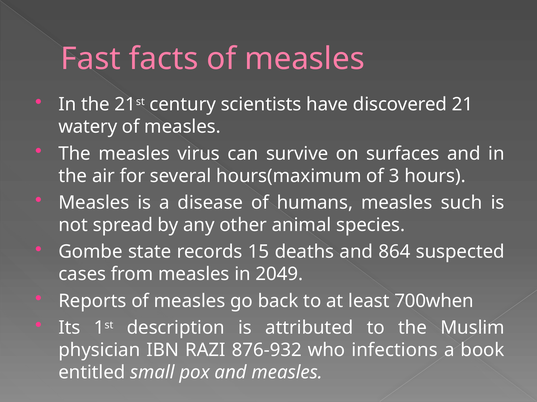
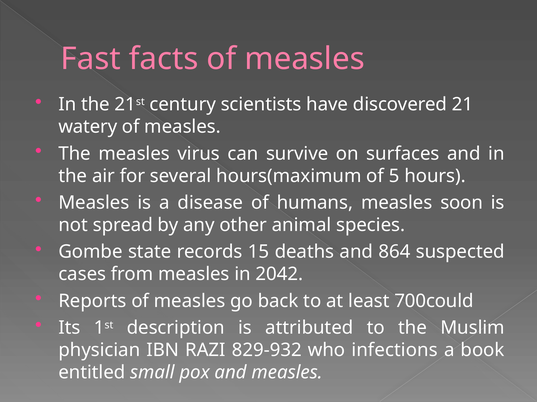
3: 3 -> 5 (394, 176)
such: such -> soon (462, 203)
2049: 2049 -> 2042 (279, 275)
700when: 700when -> 700could (434, 302)
876-932: 876-932 -> 829-932 (267, 351)
